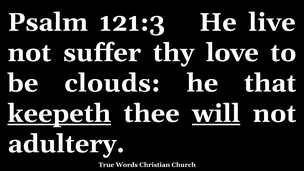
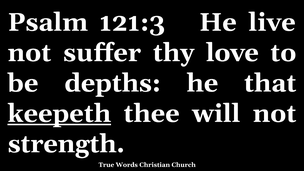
clouds: clouds -> depths (113, 83)
will underline: present -> none (216, 114)
adultery: adultery -> strength (66, 144)
